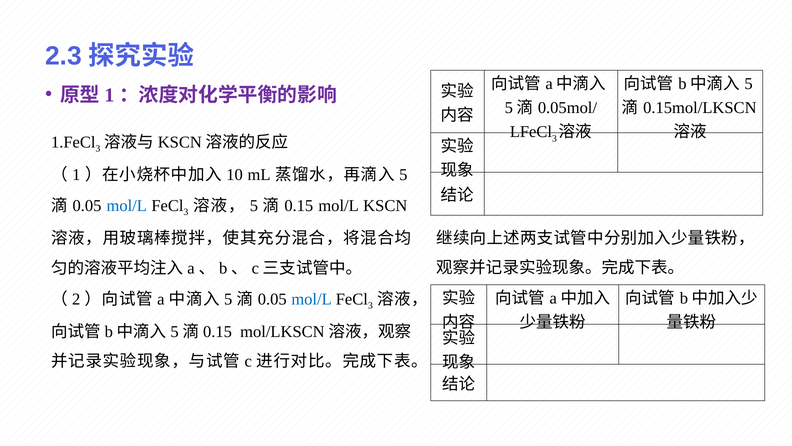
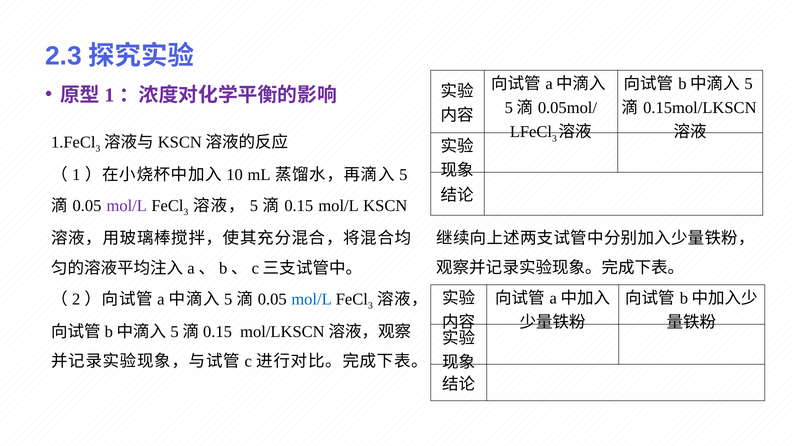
mol/L colour: blue -> purple (127, 206)
